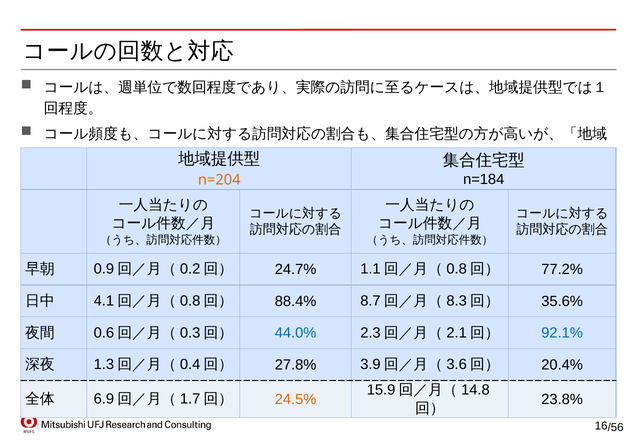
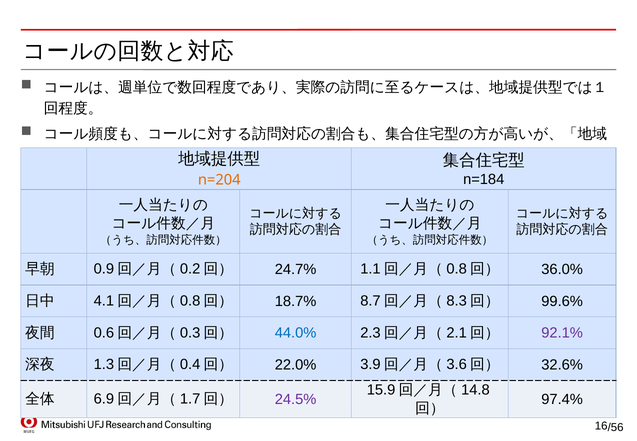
77.2%: 77.2% -> 36.0% (562, 269)
88.4%: 88.4% -> 18.7% (296, 301)
35.6%: 35.6% -> 99.6% (562, 301)
92.1% colour: blue -> purple (562, 333)
27.8%: 27.8% -> 22.0% (296, 365)
20.4%: 20.4% -> 32.6% (562, 365)
23.8%: 23.8% -> 97.4% (562, 399)
24.5% colour: orange -> purple (296, 399)
